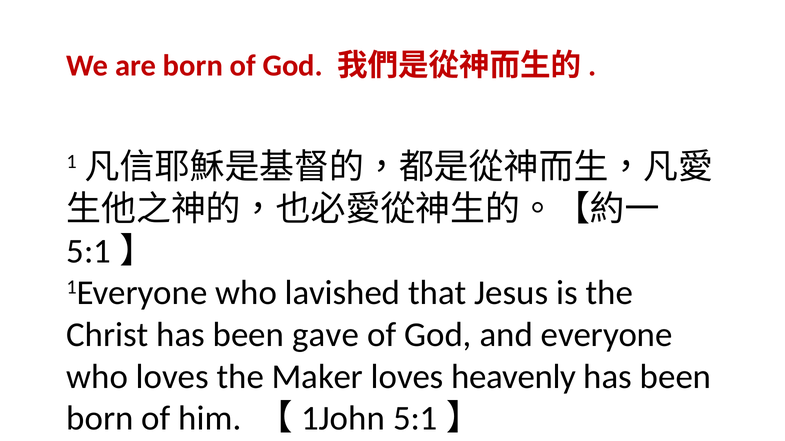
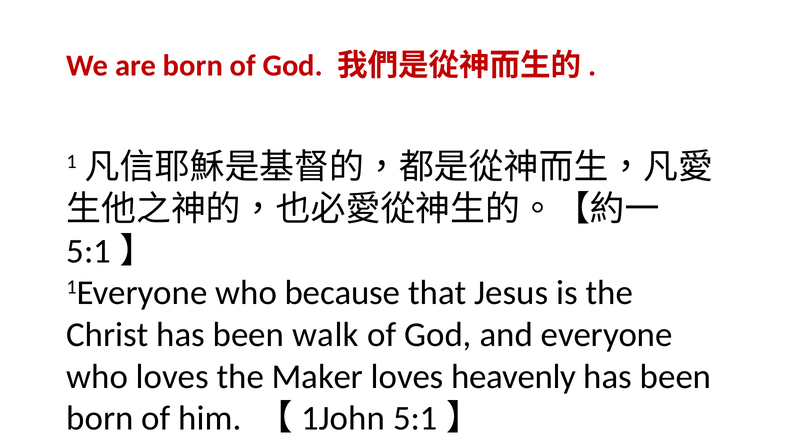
lavished: lavished -> because (343, 293)
gave: gave -> walk (325, 335)
